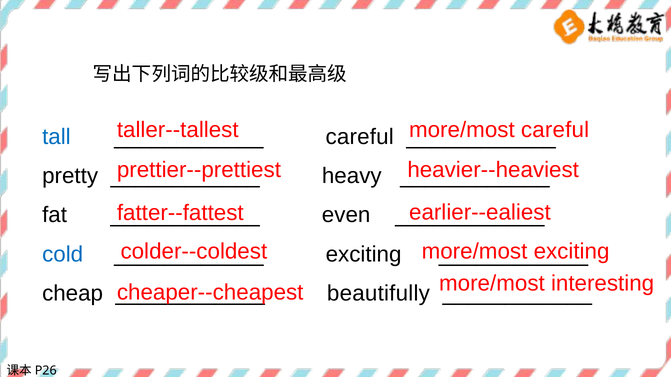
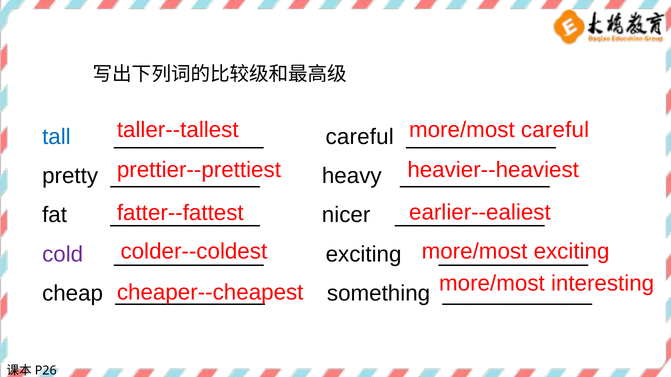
even: even -> nicer (346, 215)
cold colour: blue -> purple (63, 255)
beautifully: beautifully -> something (379, 294)
